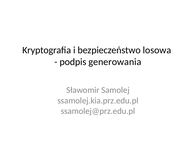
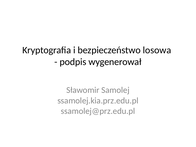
generowania: generowania -> wygenerował (115, 62)
